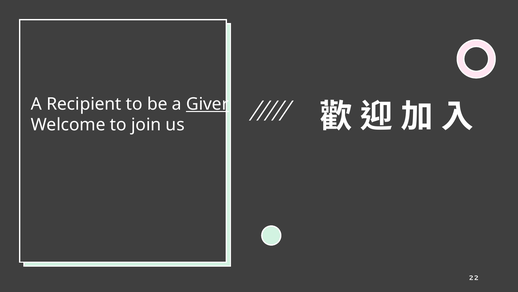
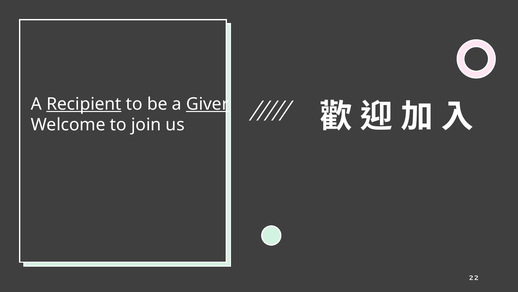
Recipient underline: none -> present (84, 104)
